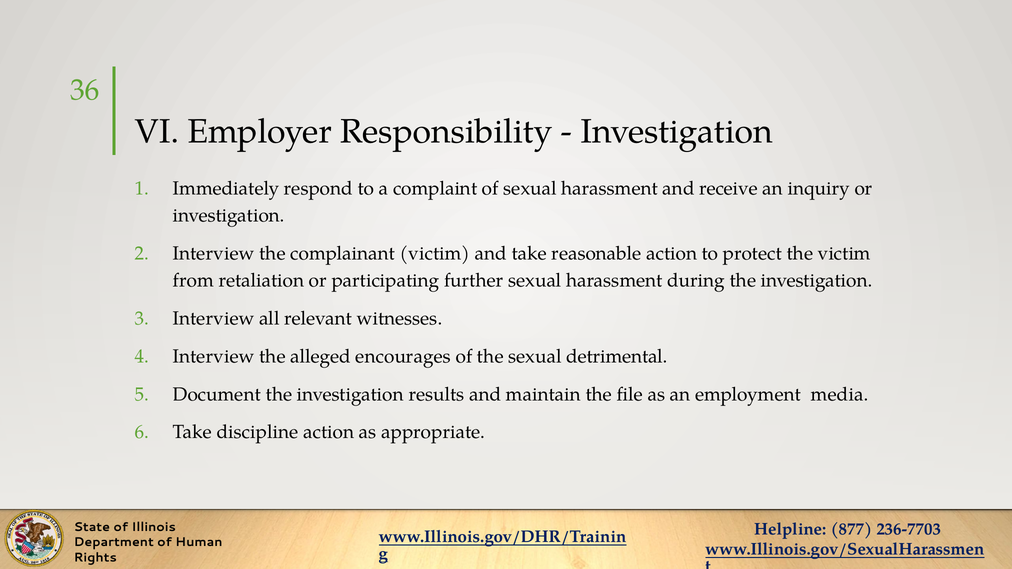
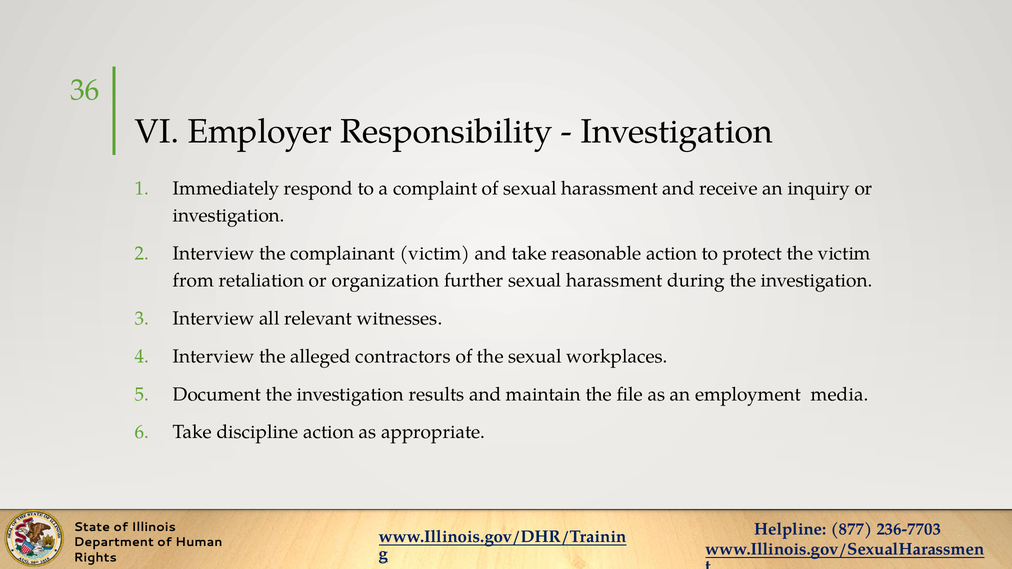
participating: participating -> organization (385, 281)
encourages: encourages -> contractors (403, 357)
detrimental: detrimental -> workplaces (617, 357)
